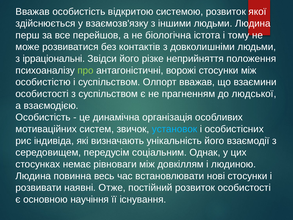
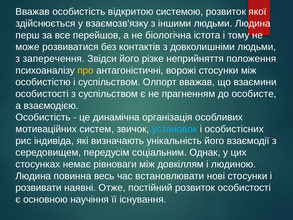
ірраціональні: ірраціональні -> заперечення (54, 59)
про colour: light green -> yellow (86, 70)
людської: людської -> особисте (254, 94)
